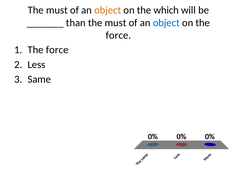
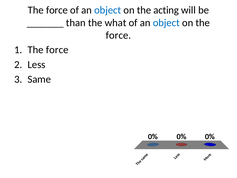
must: must -> force (57, 10)
object colour: orange -> blue (108, 10)
which: which -> acting (166, 10)
than the must: must -> what (116, 23)
